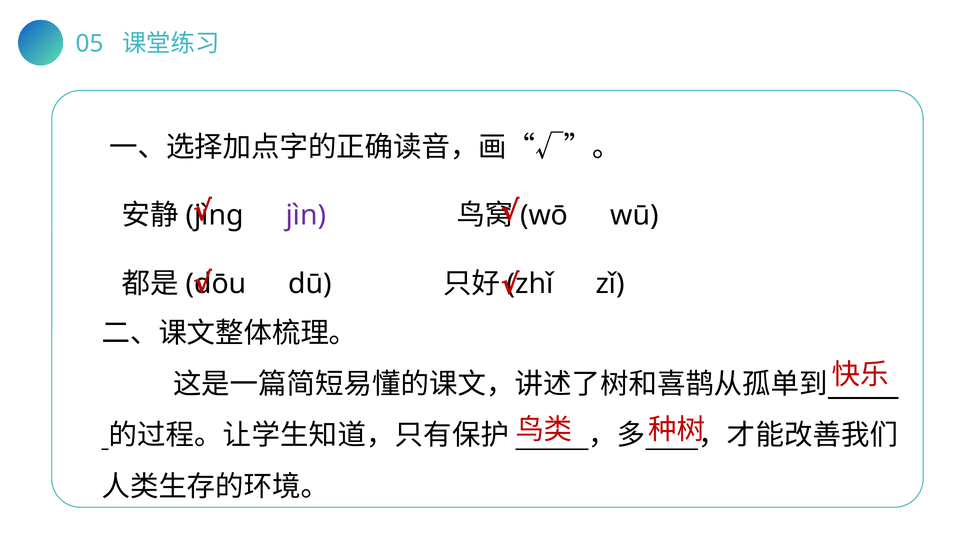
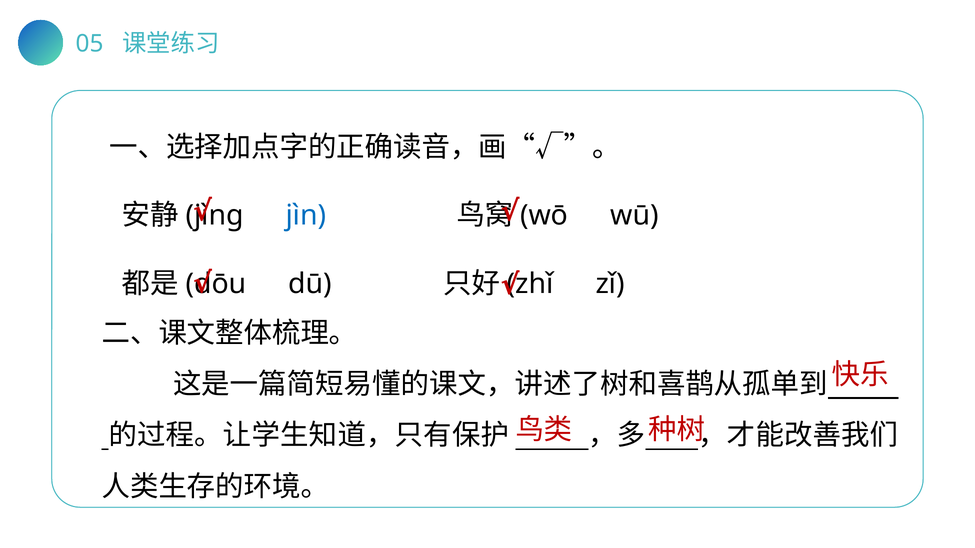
jìn colour: purple -> blue (306, 216)
